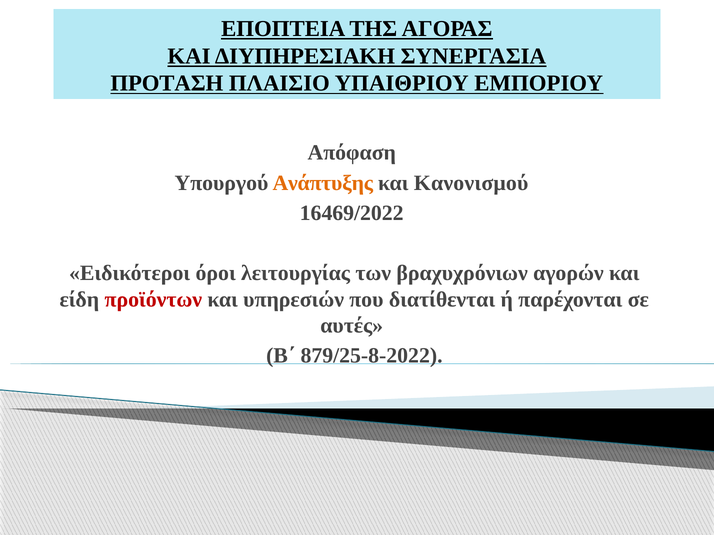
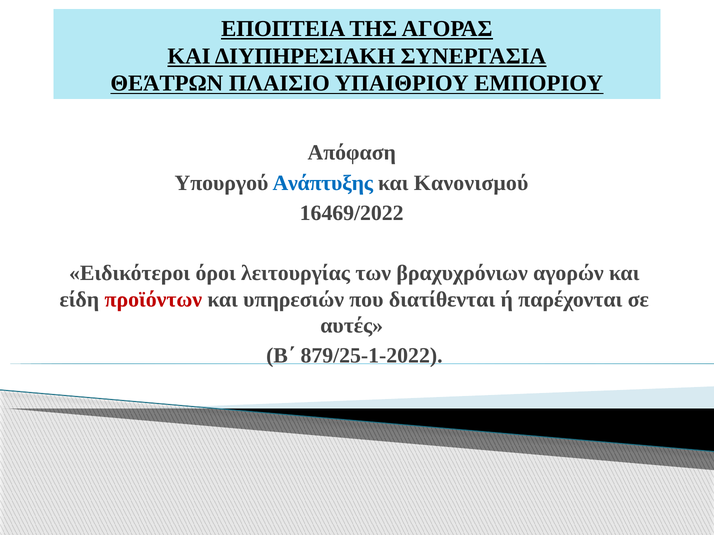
ΠΡΟΤΑΣΗ: ΠΡΟΤΑΣΗ -> ΘΕΆΤΡΩΝ (167, 83)
Ανάπτυξης colour: orange -> blue (323, 183)
879/25-8-2022: 879/25-8-2022 -> 879/25-1-2022 (372, 356)
